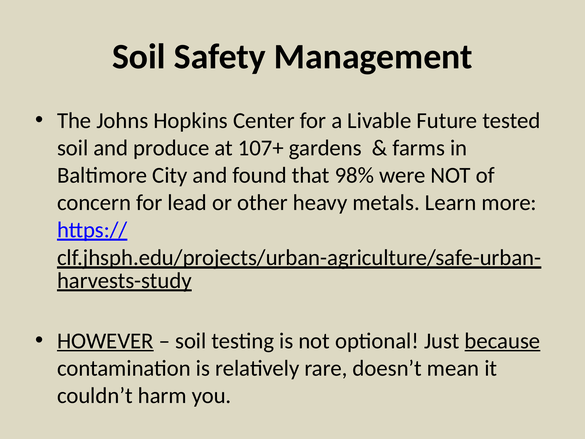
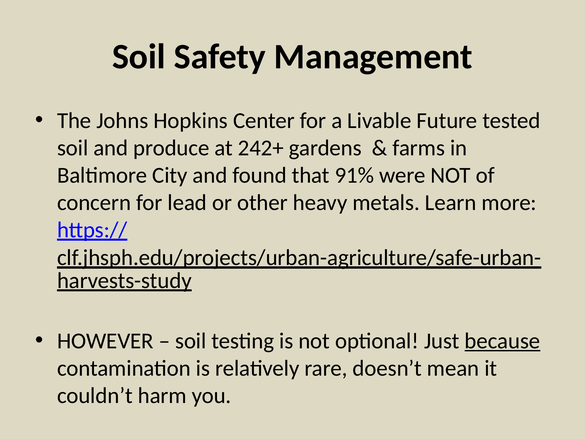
107+: 107+ -> 242+ (261, 148)
98%: 98% -> 91% (354, 175)
HOWEVER underline: present -> none (105, 341)
